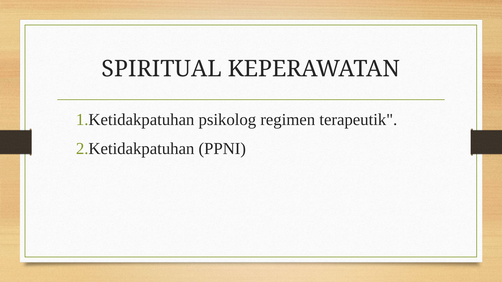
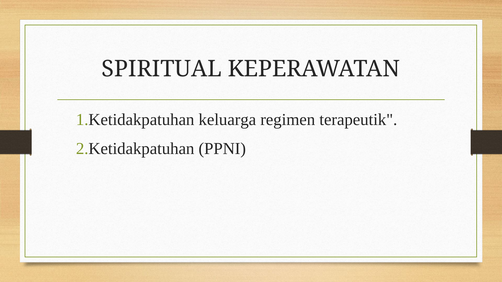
psikolog: psikolog -> keluarga (227, 120)
